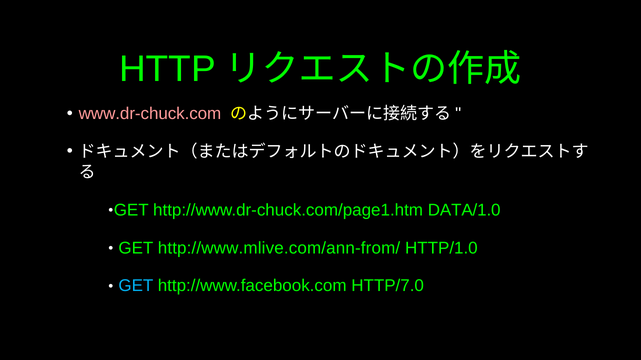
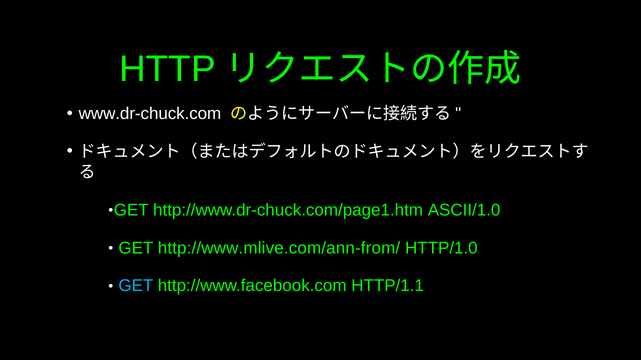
www.dr-chuck.com colour: pink -> white (150, 114)
DATA/1.0: DATA/1.0 -> ASCII/1.0 (464, 210)
HTTP/7.0: HTTP/7.0 -> HTTP/1.1 (388, 286)
